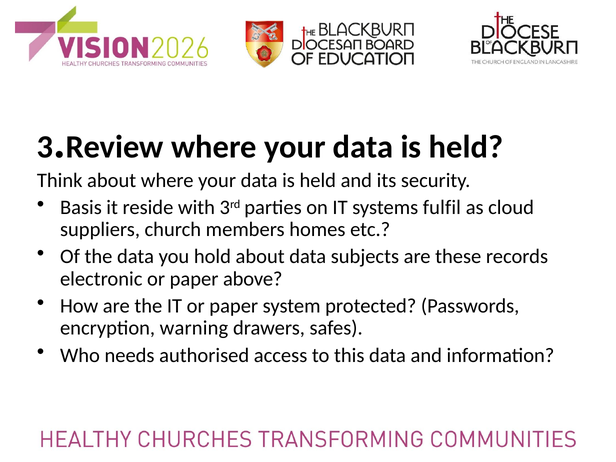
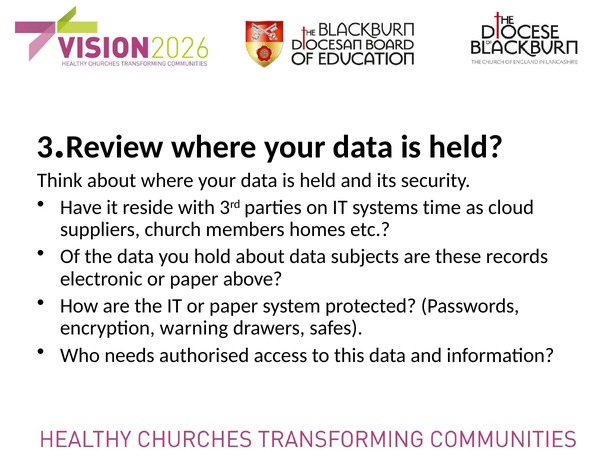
Basis: Basis -> Have (81, 207)
fulfil: fulfil -> time (442, 207)
